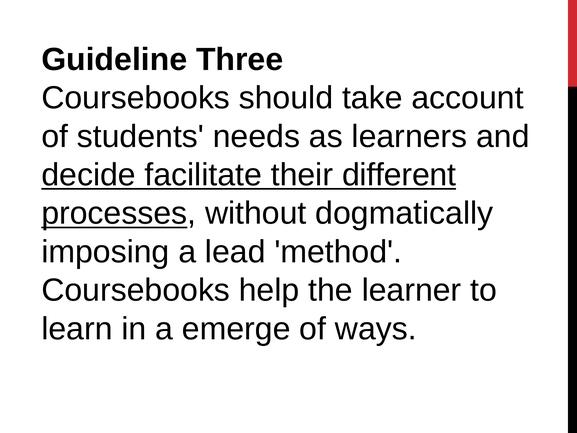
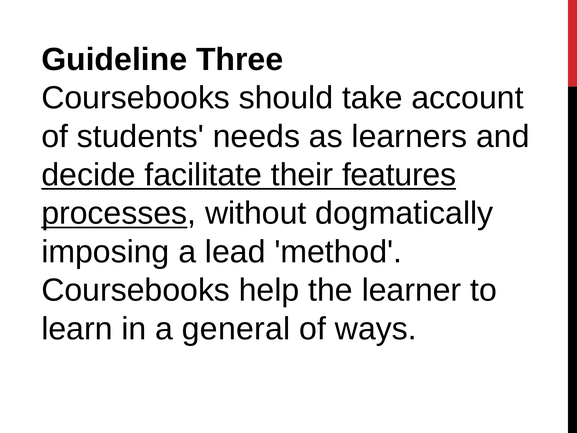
different: different -> features (399, 175)
emerge: emerge -> general (236, 329)
